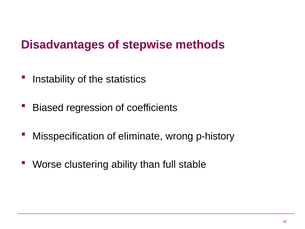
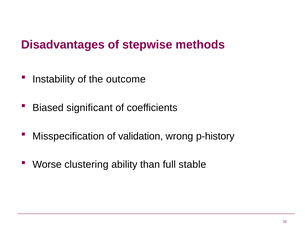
statistics: statistics -> outcome (126, 79)
regression: regression -> significant (89, 108)
eliminate: eliminate -> validation (141, 136)
